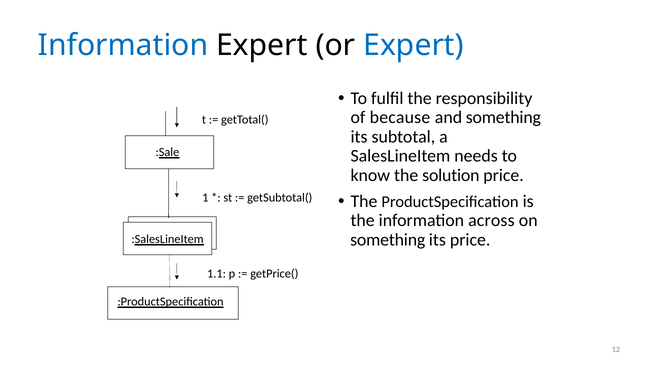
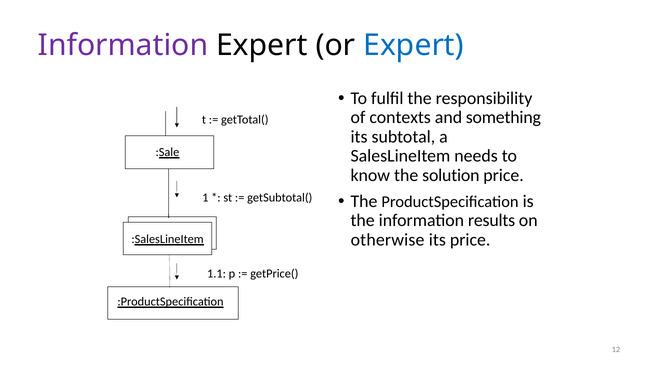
Information colour: blue -> purple (123, 46)
because: because -> contexts (400, 118)
across: across -> results (492, 221)
something: something -> otherwise (388, 240)
